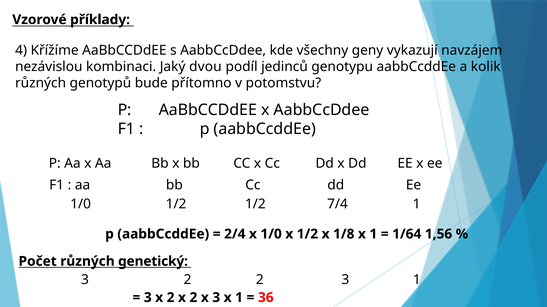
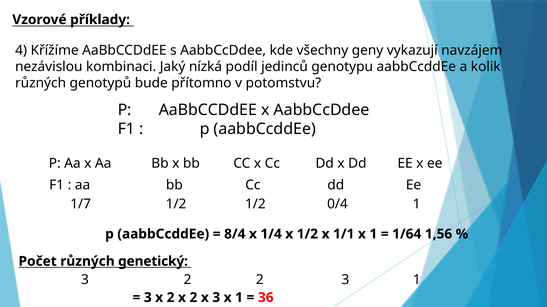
dvou: dvou -> nízká (205, 67)
1/0: 1/0 -> 1/7 (81, 204)
7/4: 7/4 -> 0/4 (337, 204)
2/4: 2/4 -> 8/4 (235, 234)
x 1/0: 1/0 -> 1/4 (271, 234)
1/8: 1/8 -> 1/1 (344, 234)
